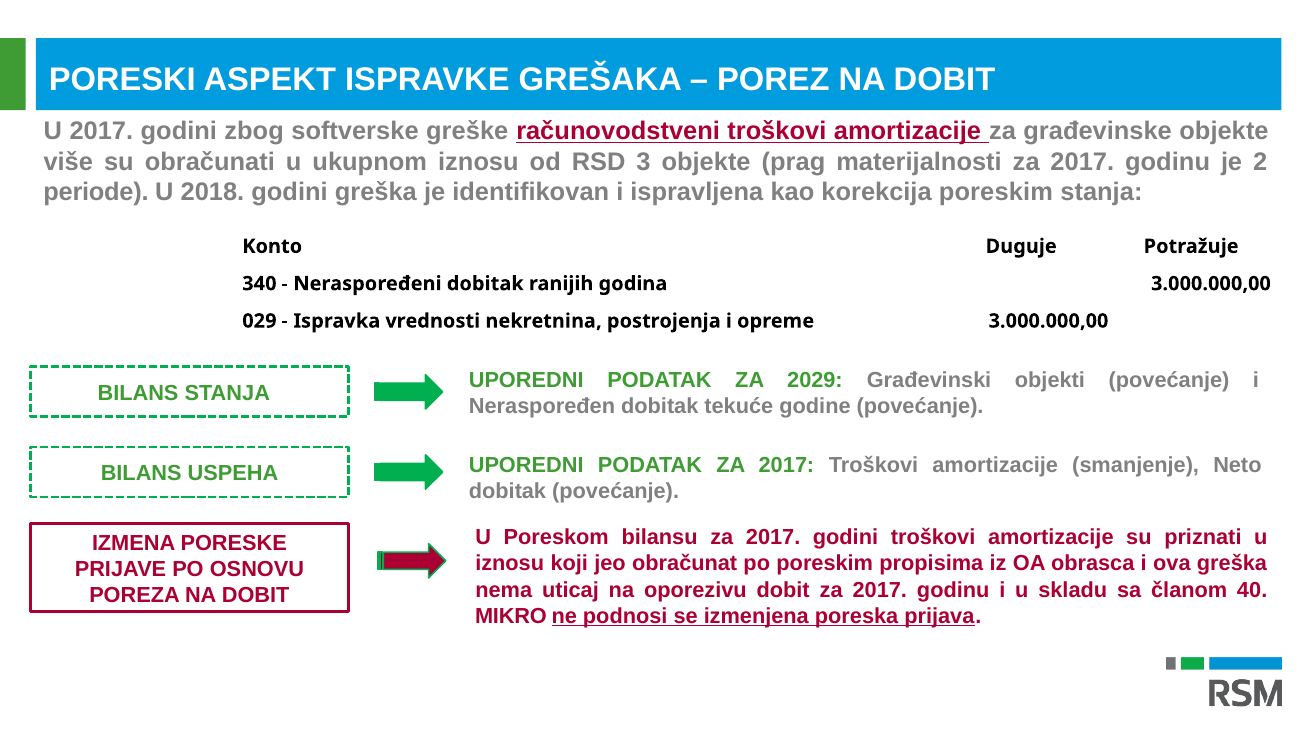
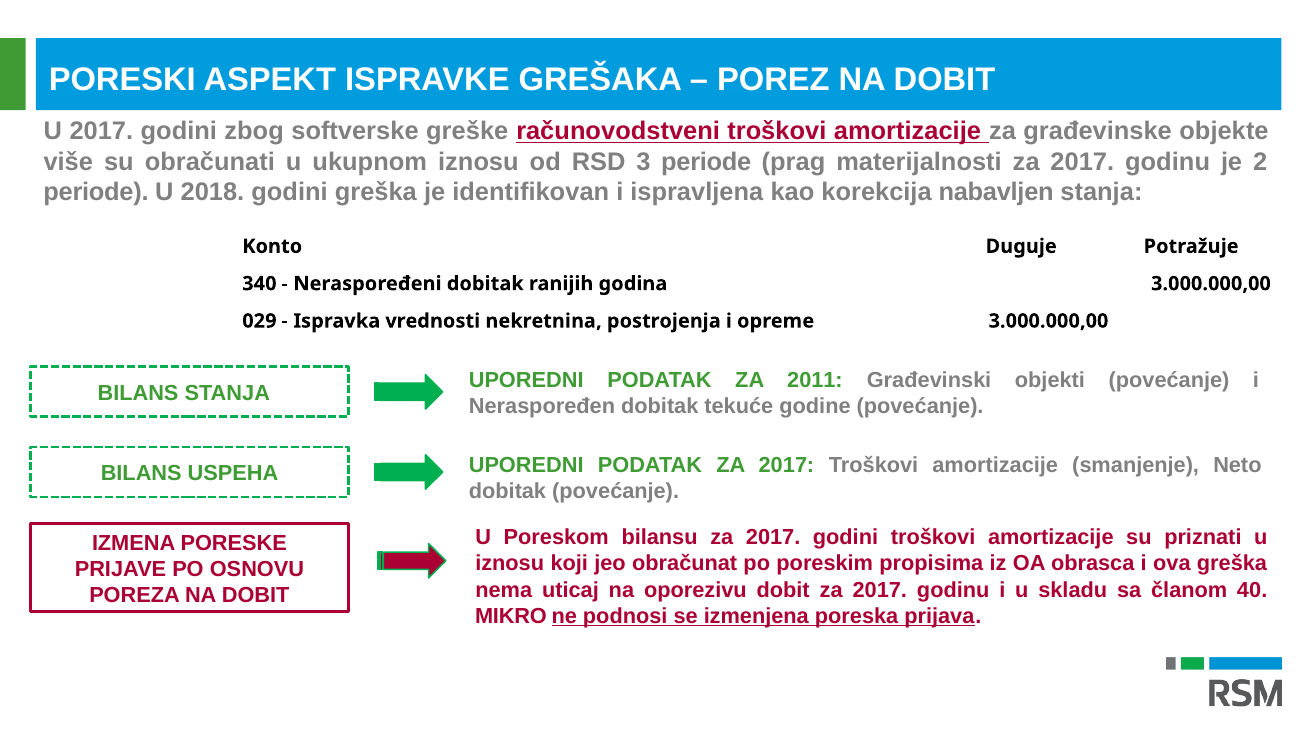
3 objekte: objekte -> periode (706, 162)
korekcija poreskim: poreskim -> nabavljen (996, 192)
2029: 2029 -> 2011 (815, 380)
